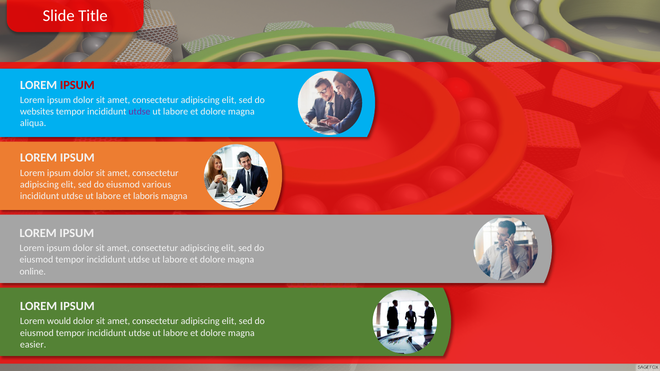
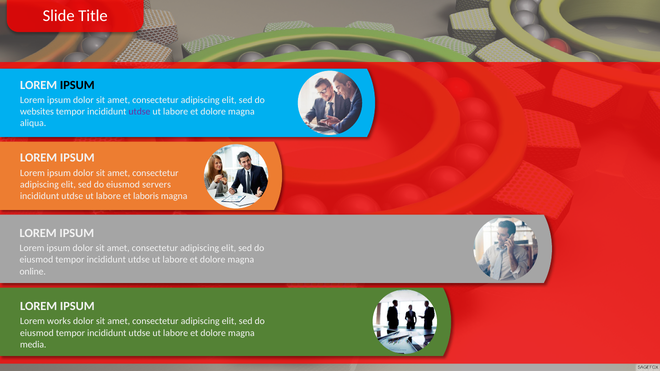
IPSUM colour: red -> black (77, 85)
various: various -> servers (157, 185)
would: would -> works (59, 321)
easier: easier -> media (33, 345)
